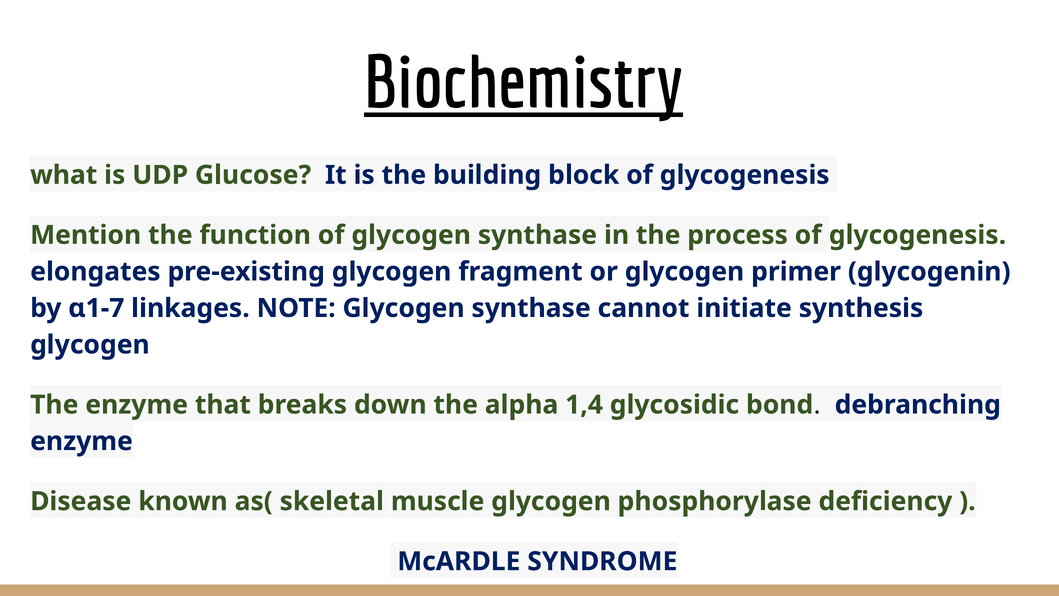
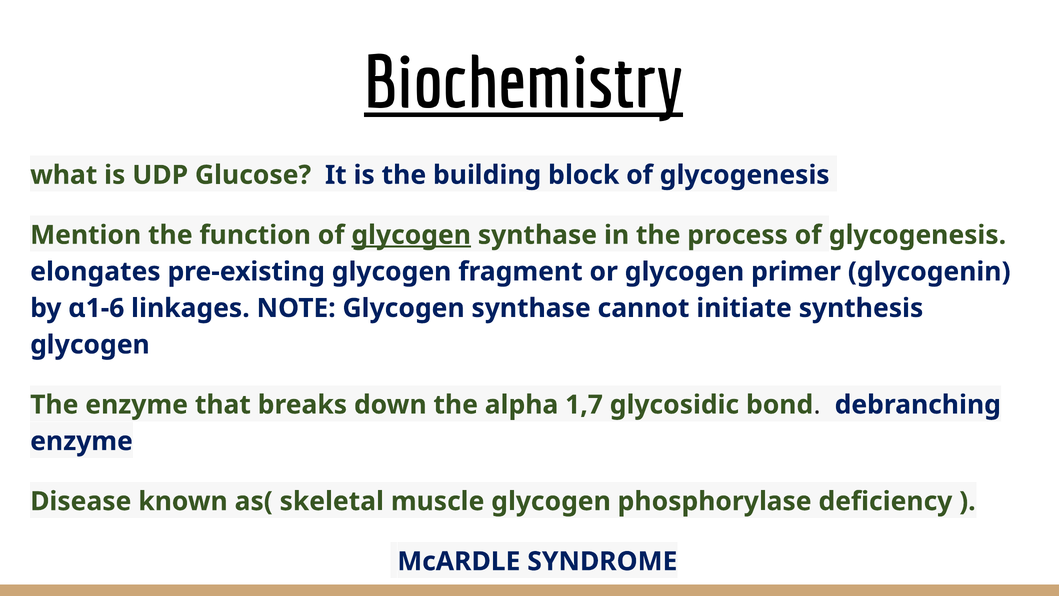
glycogen underline: none -> present (411, 235)
α1-7: α1-7 -> α1-6 (96, 308)
1,4: 1,4 -> 1,7 (584, 405)
